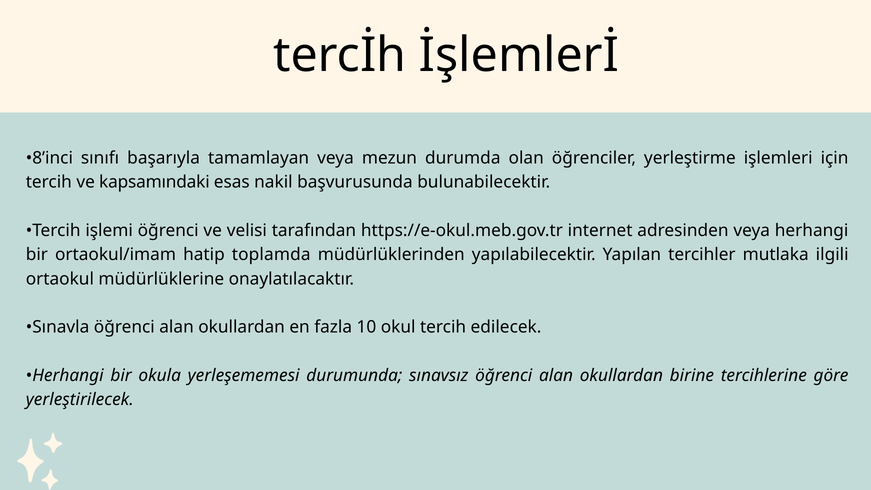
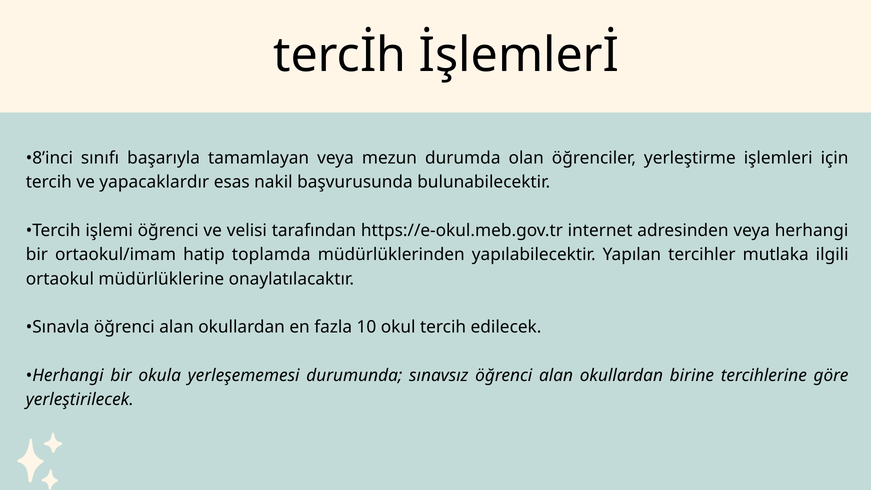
kapsamındaki: kapsamındaki -> yapacaklardır (154, 182)
